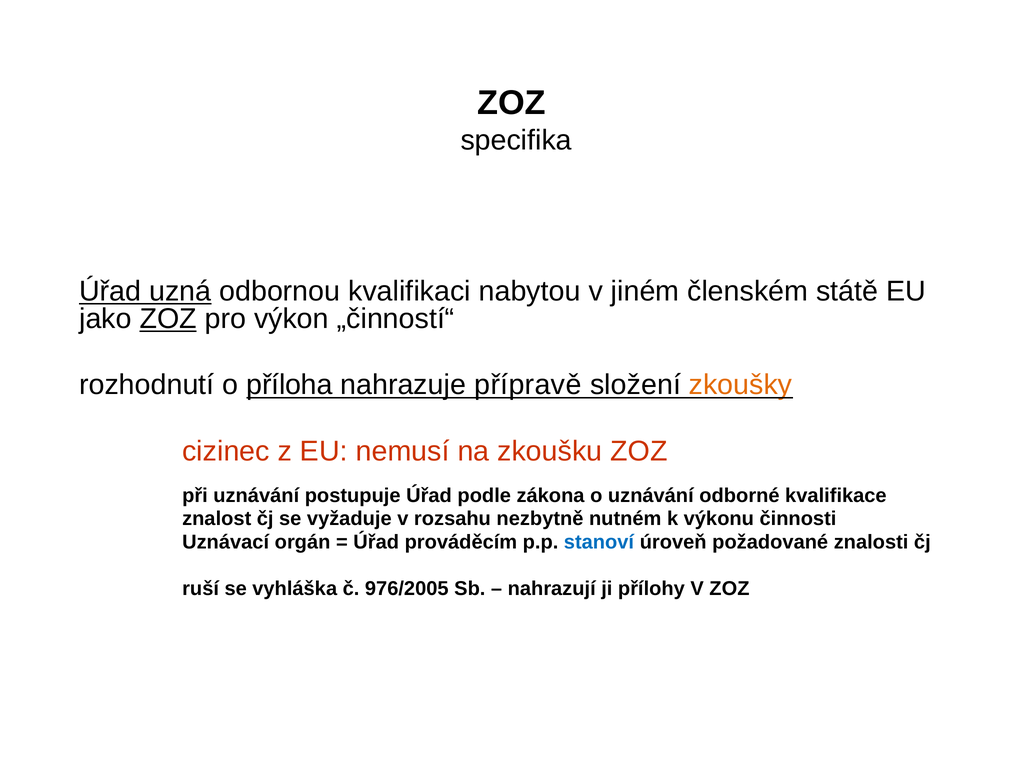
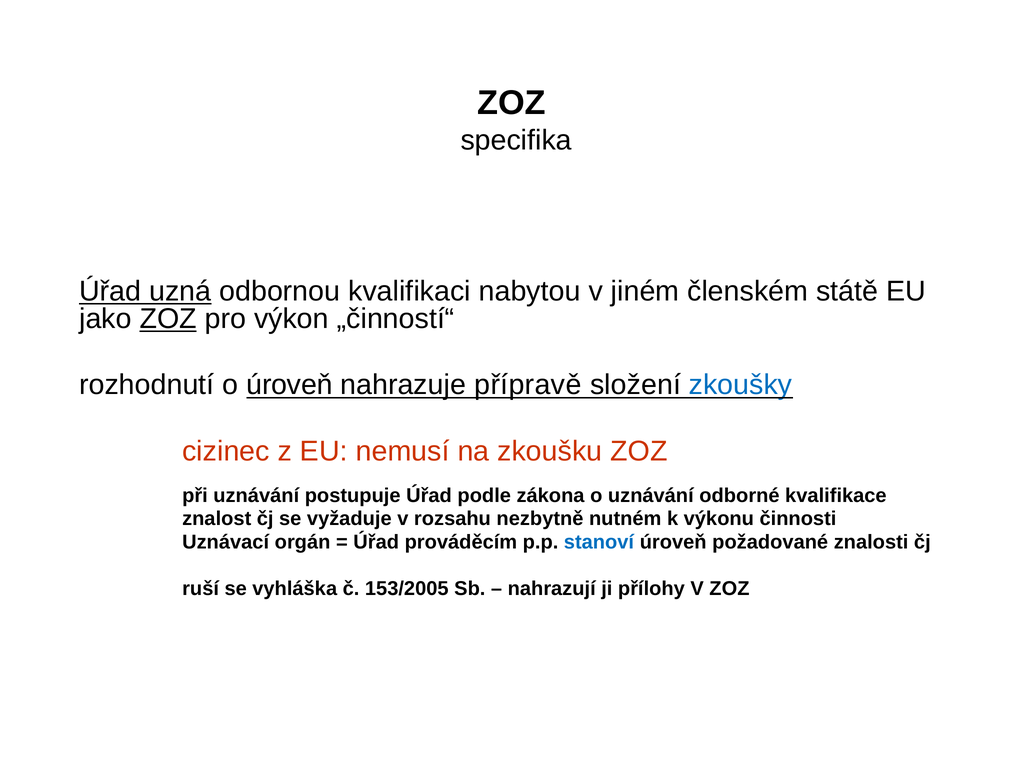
o příloha: příloha -> úroveň (289, 385)
zkoušky colour: orange -> blue (741, 385)
976/2005: 976/2005 -> 153/2005 (407, 589)
